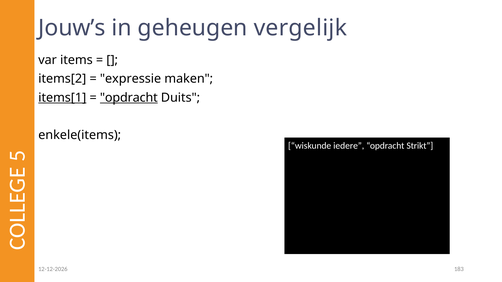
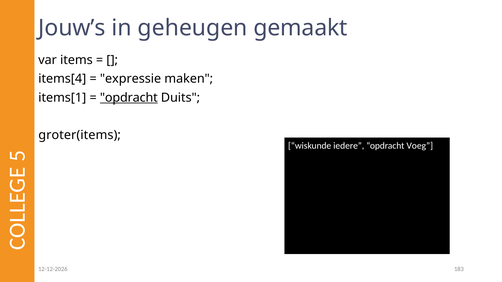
vergelijk: vergelijk -> gemaakt (301, 28)
items[2: items[2 -> items[4 (62, 79)
items[1 underline: present -> none (62, 98)
enkele(items: enkele(items -> groter(items (80, 135)
Strikt: Strikt -> Voeg (420, 146)
